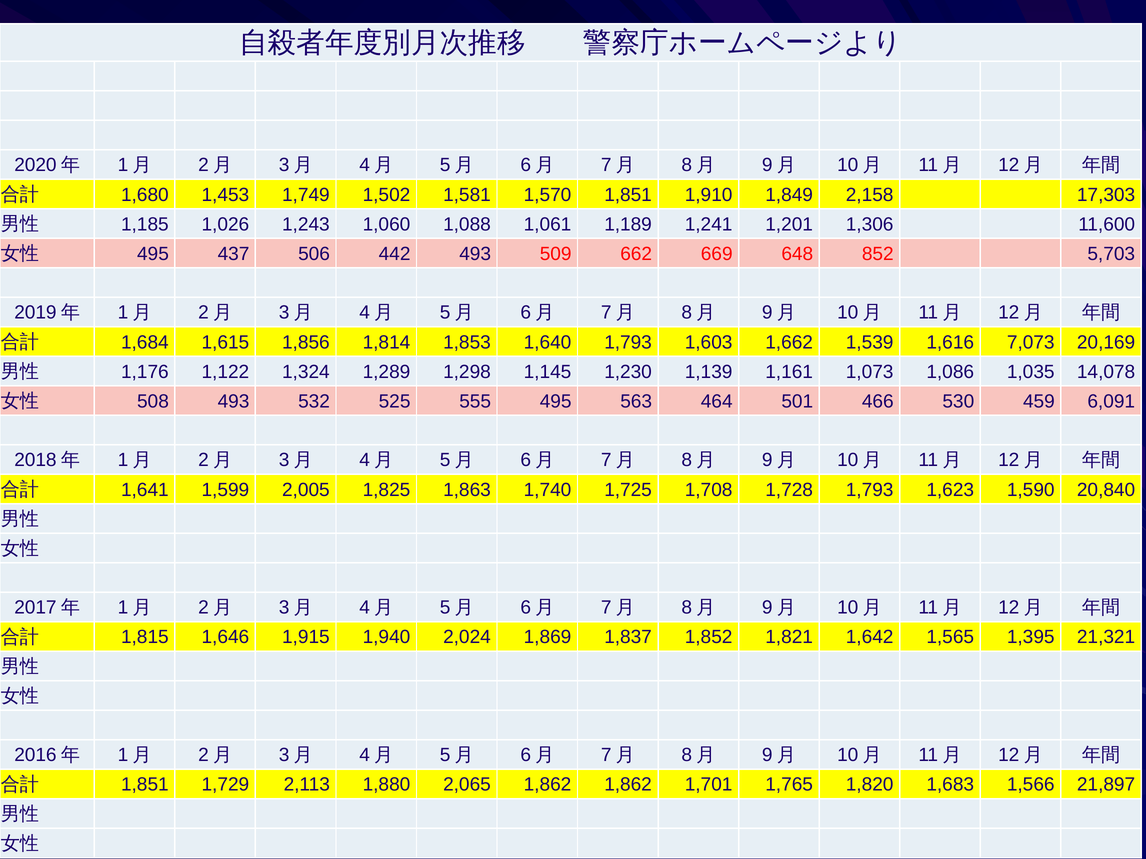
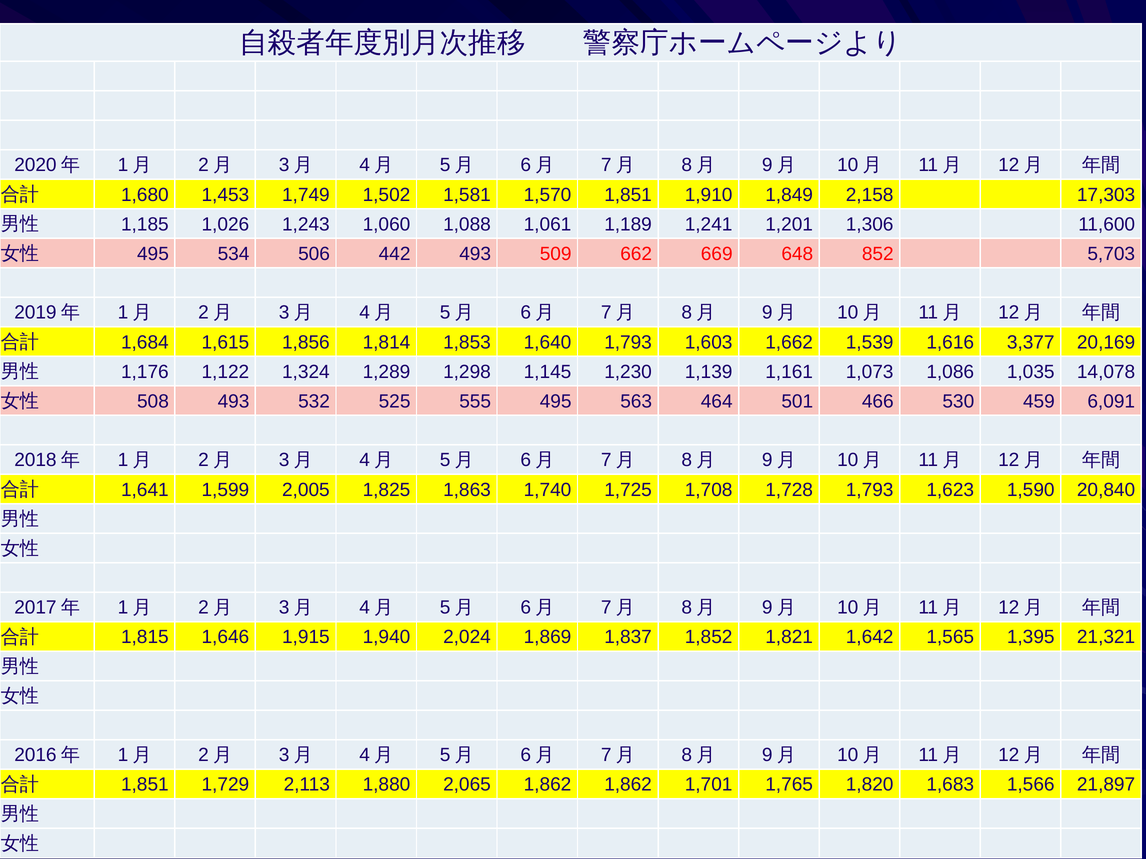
437: 437 -> 534 (234, 254)
7,073: 7,073 -> 3,377 (1031, 342)
